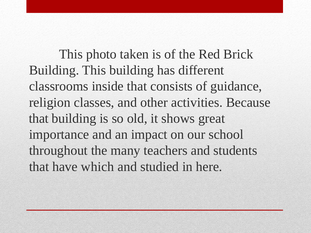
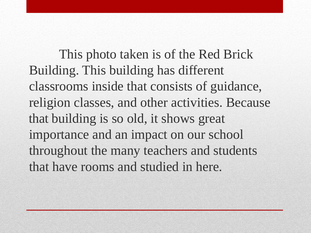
which: which -> rooms (98, 167)
